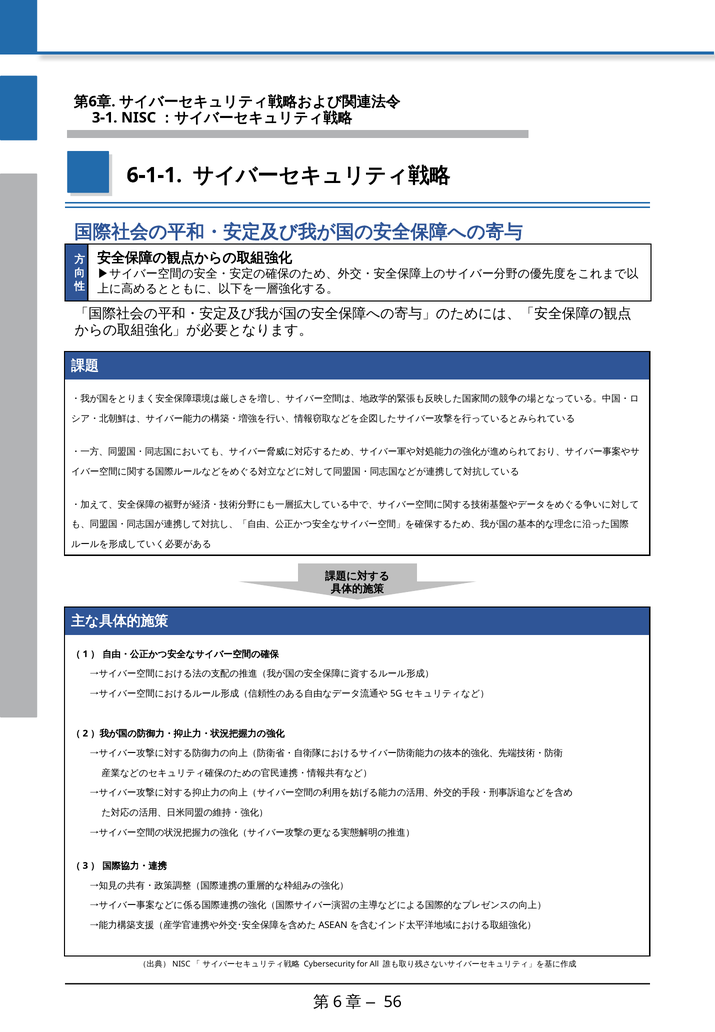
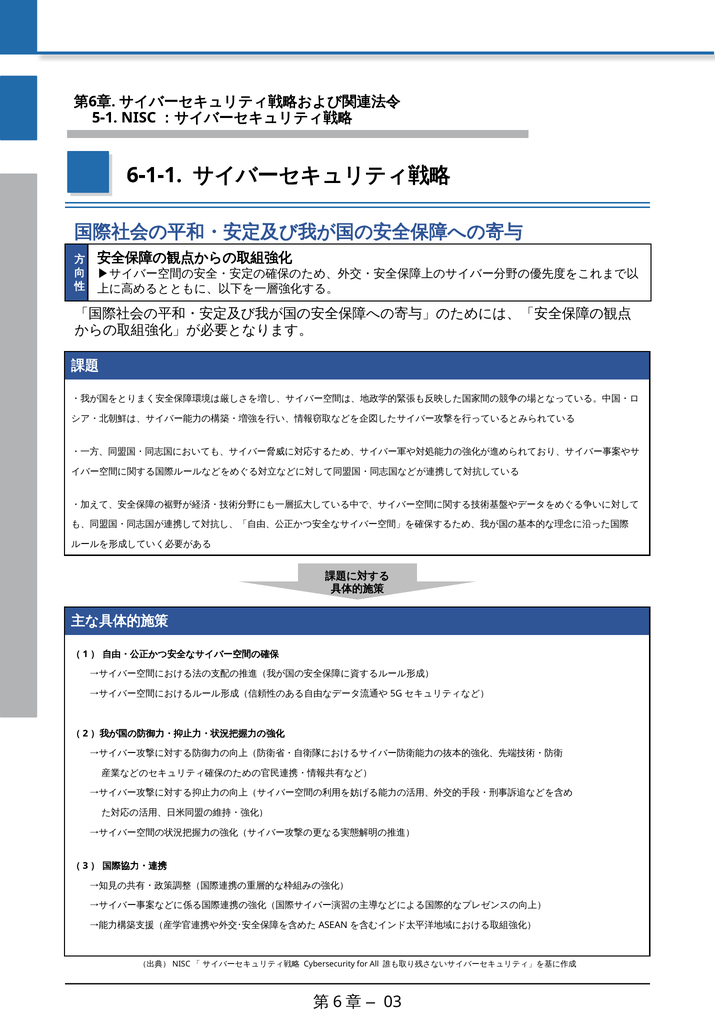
3-1: 3-1 -> 5-1 (105, 118)
56: 56 -> 03 (393, 1003)
